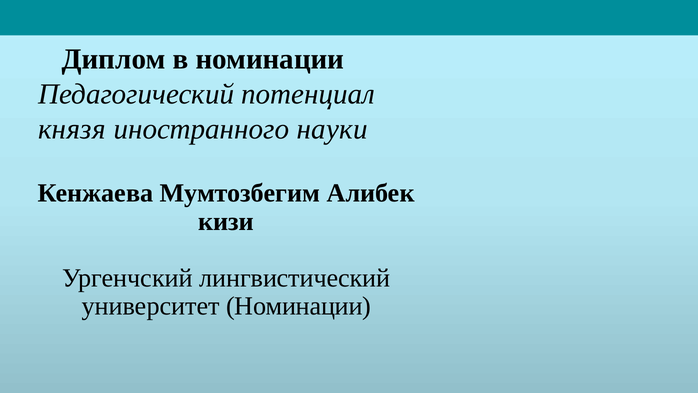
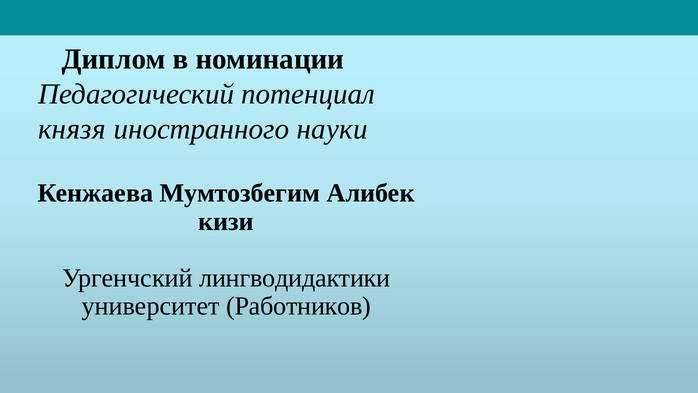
лингвистический: лингвистический -> лингводидактики (295, 278)
университет Номинации: Номинации -> Работников (299, 306)
